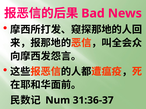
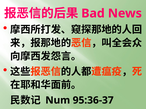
31:36-37: 31:36-37 -> 95:36-37 (93, 101)
